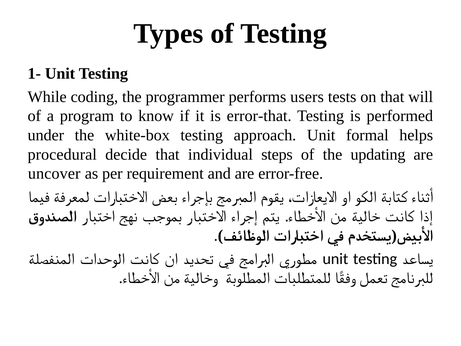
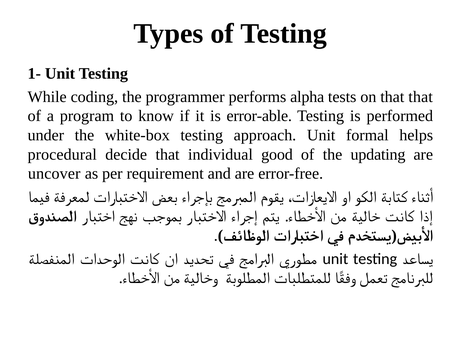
users: users -> alpha (307, 97)
that will: will -> that (421, 97)
error-that: error-that -> error-able (259, 116)
steps: steps -> good (277, 154)
